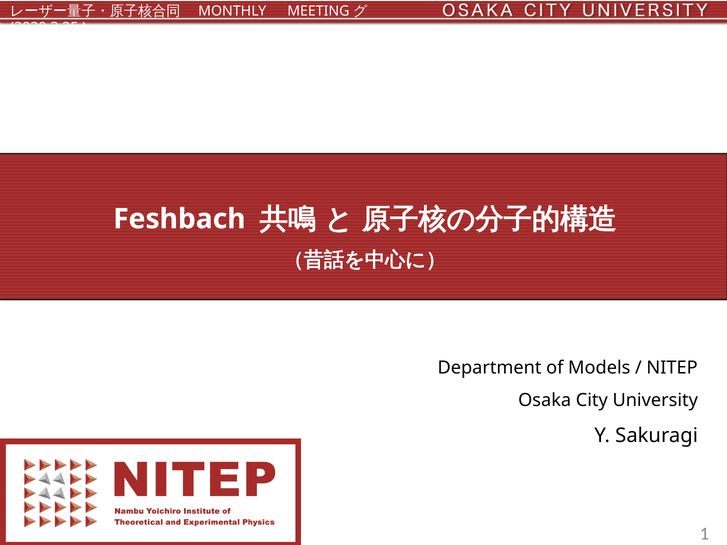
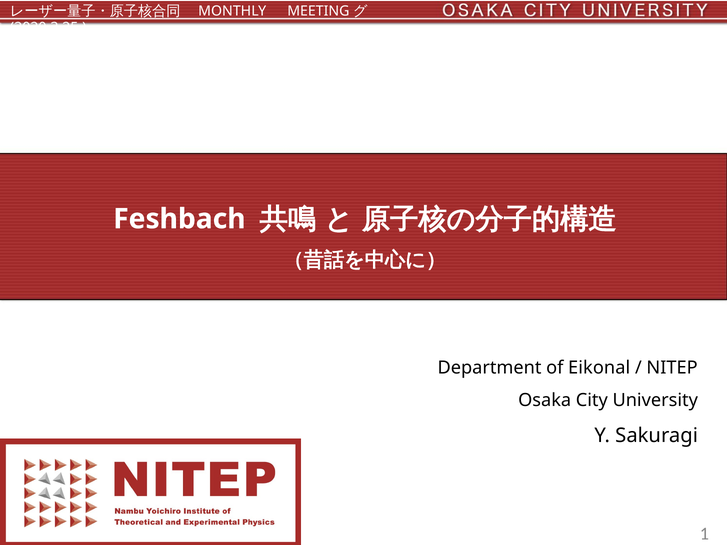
Models: Models -> Eikonal (599, 368)
